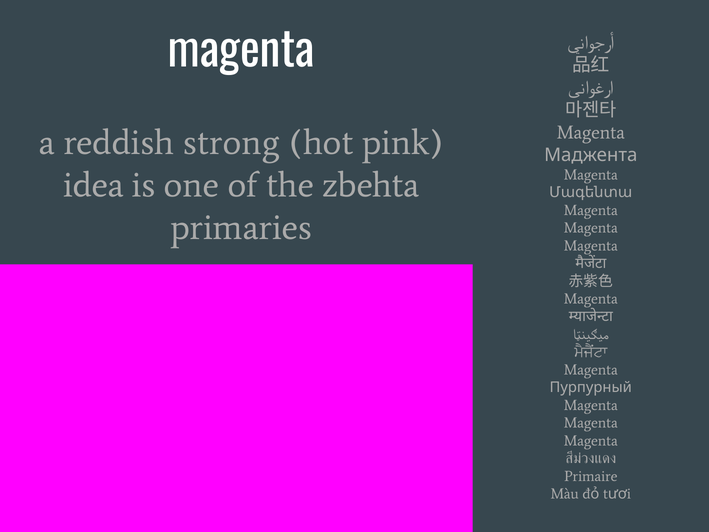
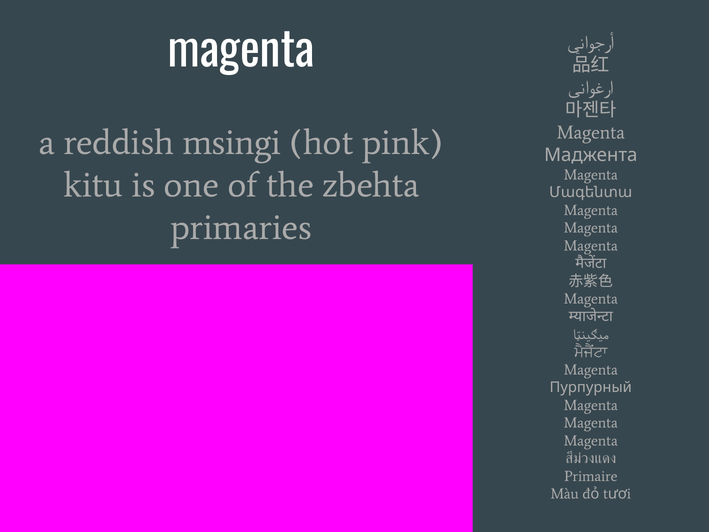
strong: strong -> msingi (232, 142)
idea: idea -> kitu (93, 185)
